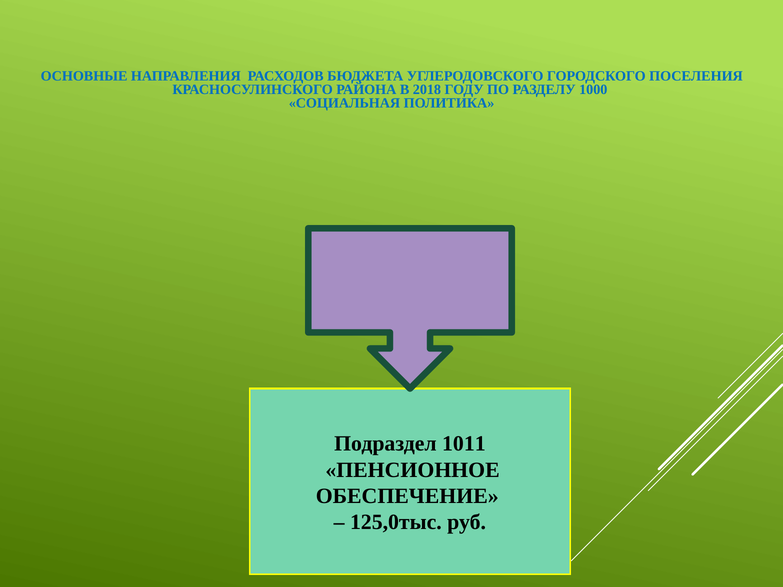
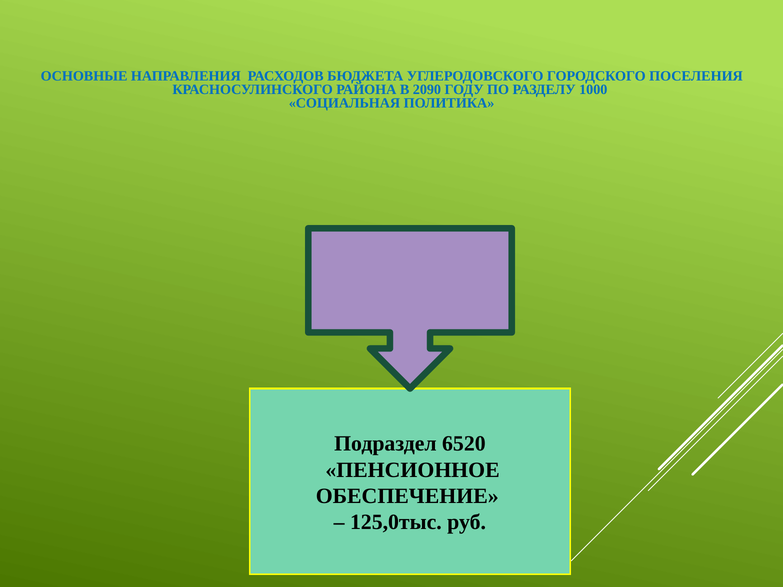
2018: 2018 -> 2090 (427, 90)
1011: 1011 -> 6520 (464, 444)
